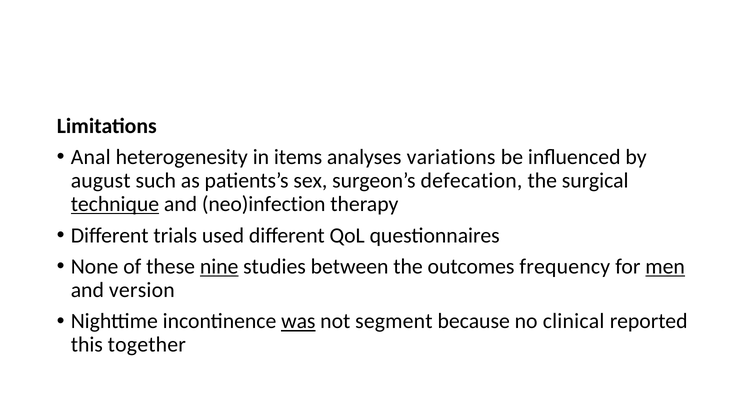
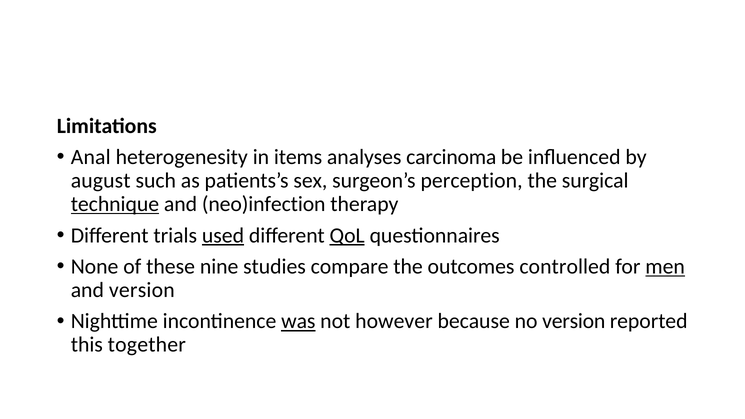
variations: variations -> carcinoma (451, 157)
defecation: defecation -> perception (472, 181)
used underline: none -> present (223, 235)
QoL underline: none -> present (347, 235)
nine underline: present -> none (219, 267)
between: between -> compare (350, 267)
frequency: frequency -> controlled (565, 267)
segment: segment -> however (394, 321)
no clinical: clinical -> version (574, 321)
